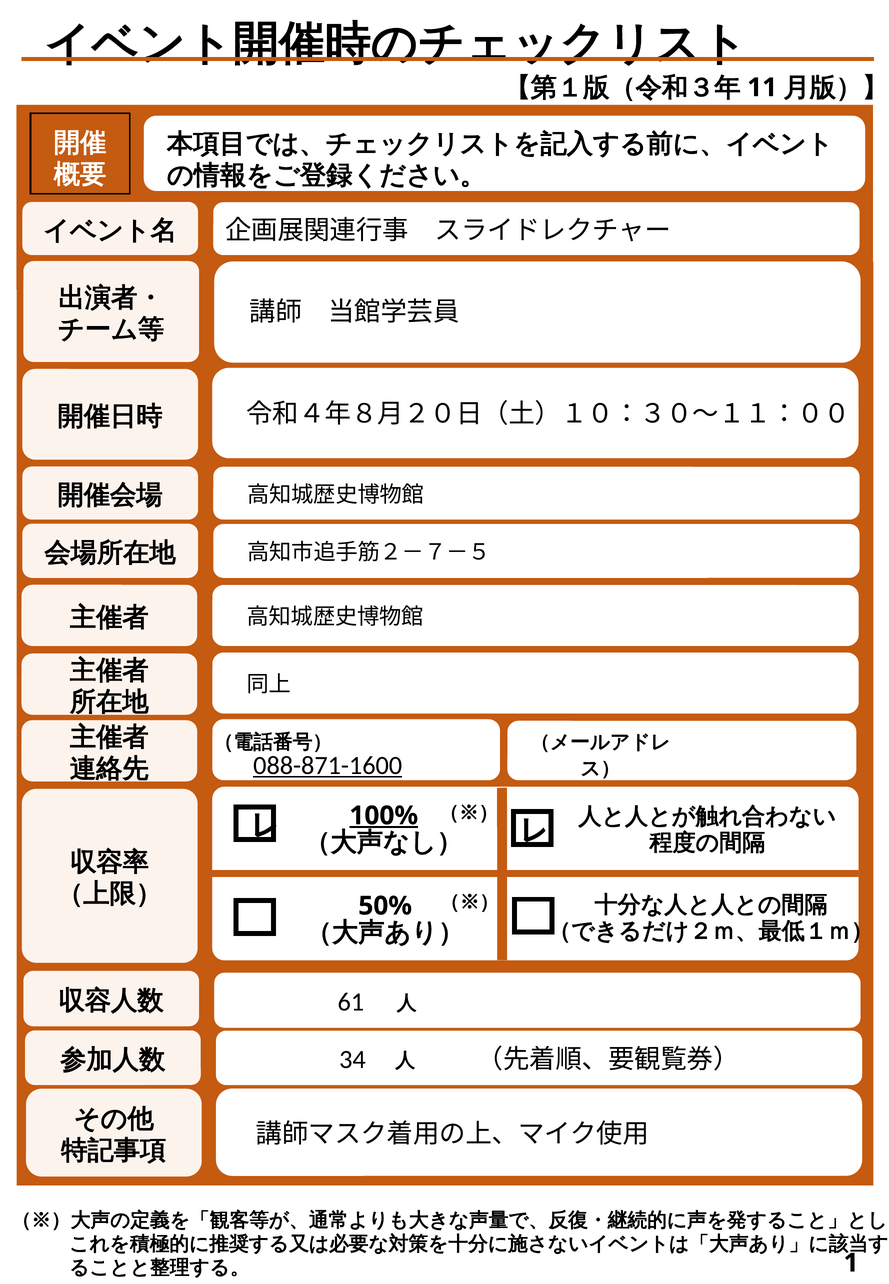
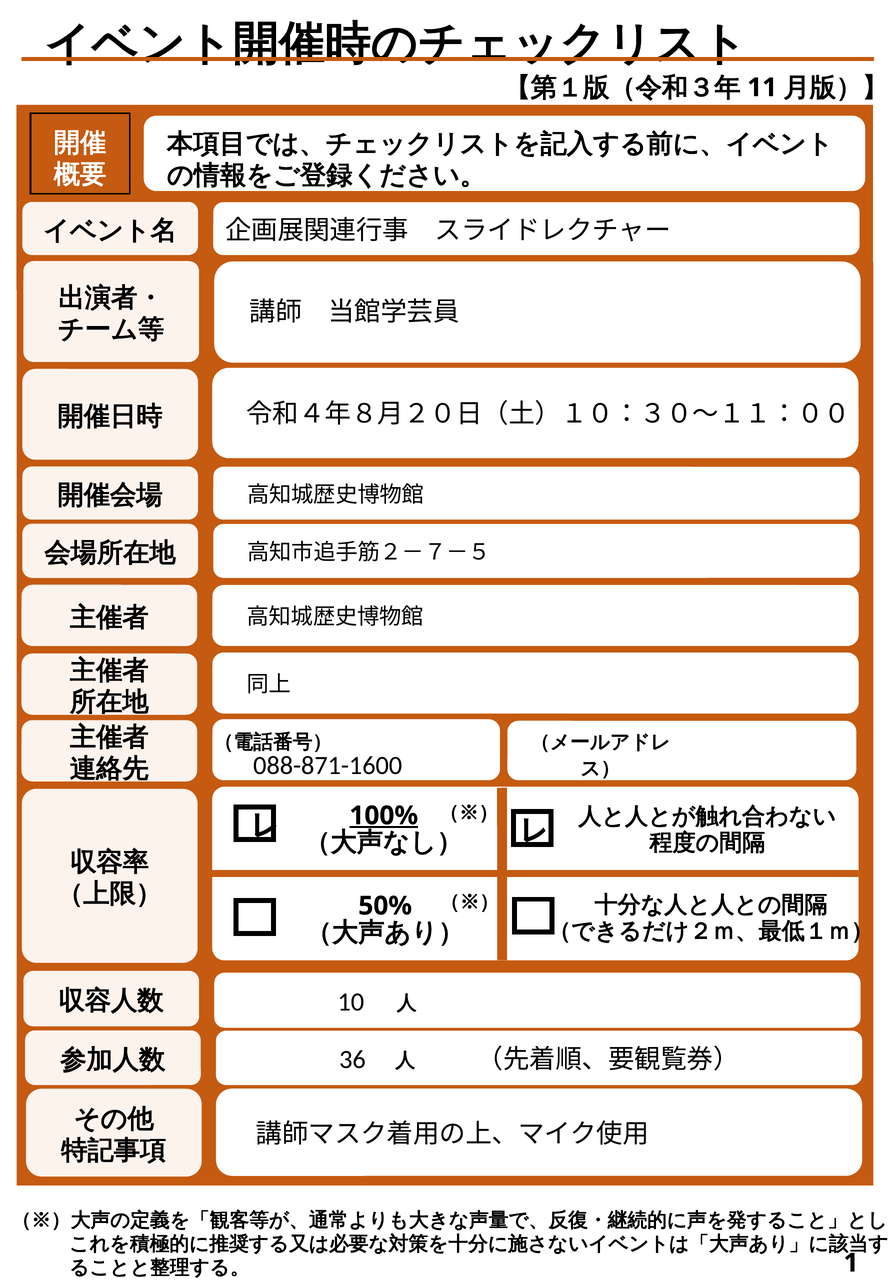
088-871-1600 underline: present -> none (328, 765)
61: 61 -> 10 (351, 1002)
34: 34 -> 36 (352, 1060)
